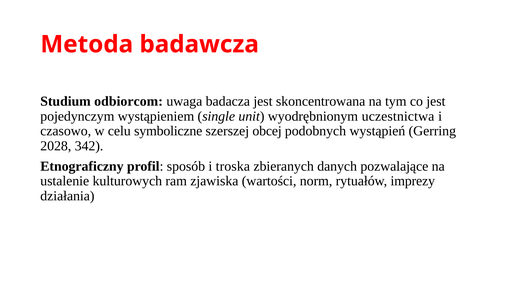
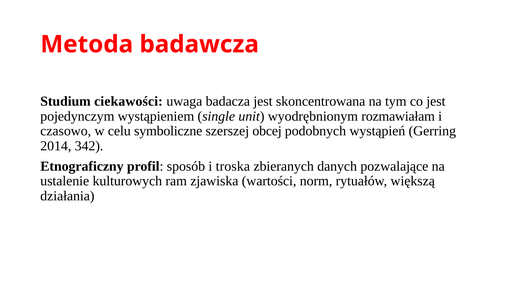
odbiorcom: odbiorcom -> ciekawości (128, 102)
uczestnictwa: uczestnictwa -> rozmawiałam (398, 116)
2028: 2028 -> 2014 (56, 146)
imprezy: imprezy -> większą (413, 181)
